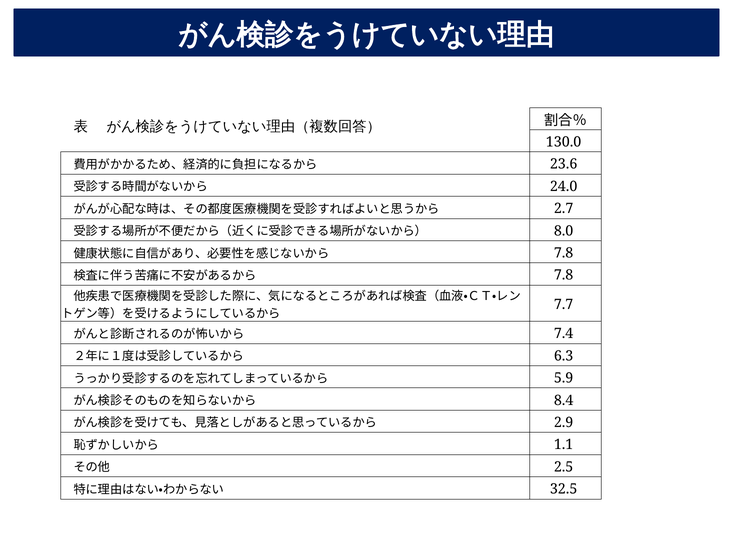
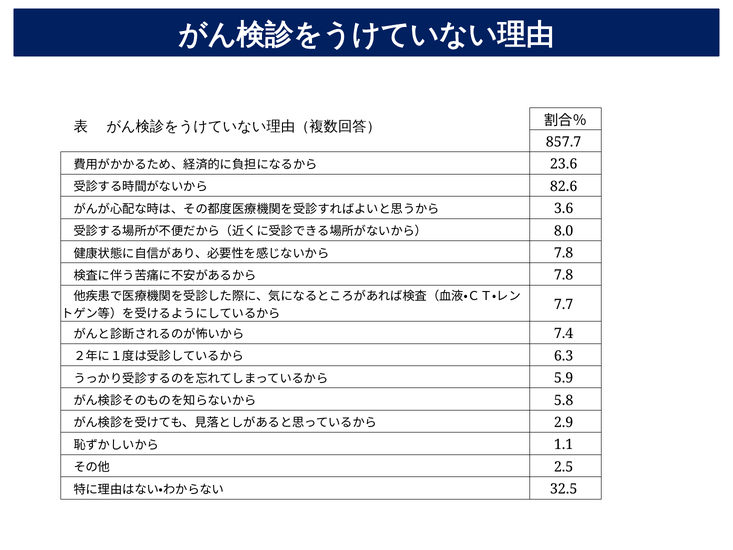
130.0: 130.0 -> 857.7 (564, 142)
24.0: 24.0 -> 82.6 (564, 186)
2.7: 2.7 -> 3.6 (564, 209)
8.4: 8.4 -> 5.8 (564, 400)
